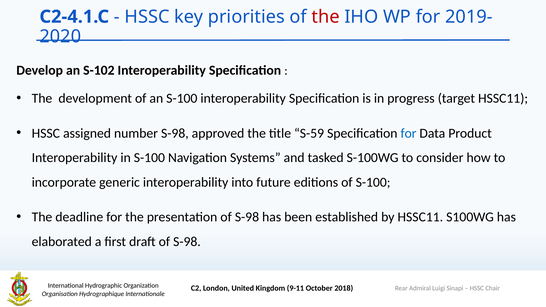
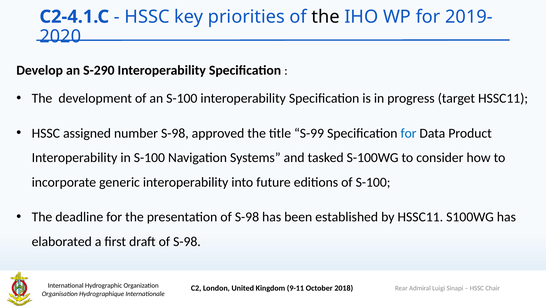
the colour: red -> black (326, 17)
S-102: S-102 -> S-290 (99, 70)
S-59: S-59 -> S-99 (309, 133)
